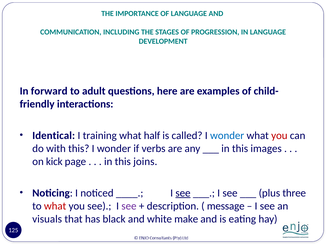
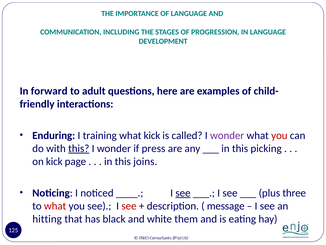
Identical: Identical -> Enduring (54, 135)
what half: half -> kick (152, 135)
wonder colour: blue -> purple (227, 135)
this underline: none -> present (79, 148)
verbs: verbs -> press (154, 148)
images: images -> picking (266, 148)
see colour: purple -> red (129, 206)
visuals: visuals -> hitting (47, 219)
make: make -> them (186, 219)
